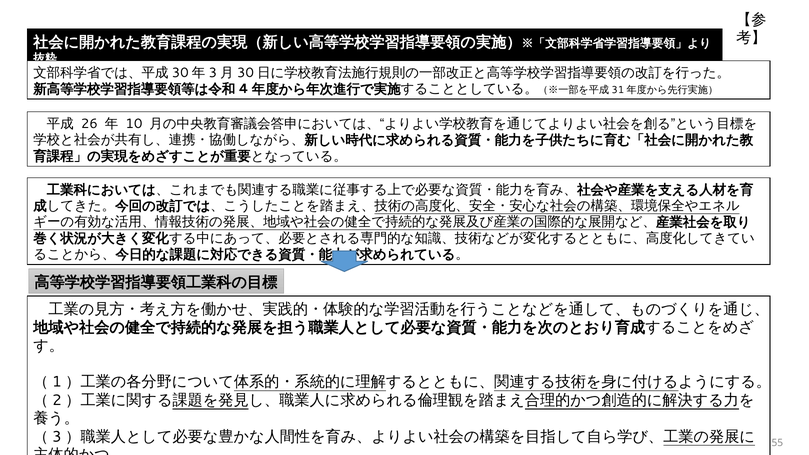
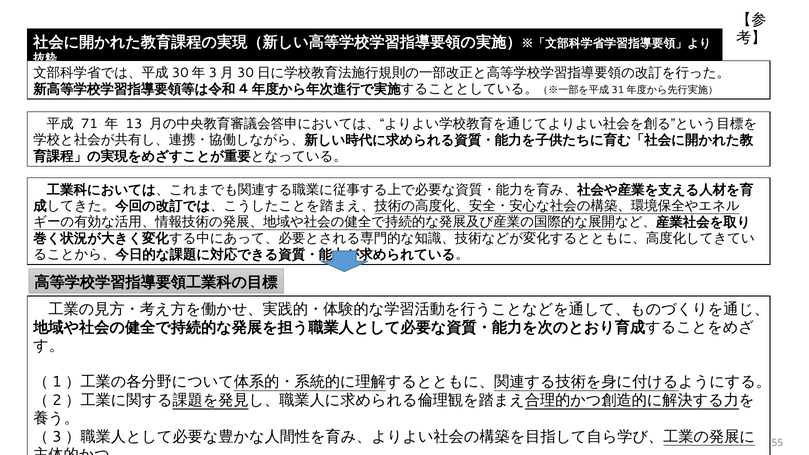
26: 26 -> 71 (89, 124)
10: 10 -> 13 (134, 124)
